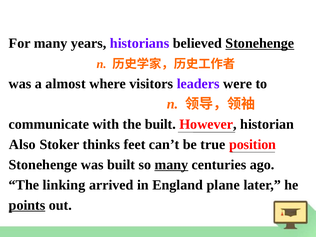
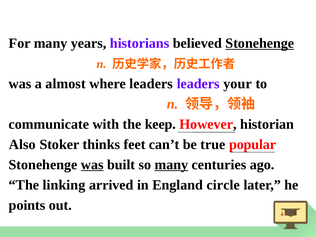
where visitors: visitors -> leaders (151, 84)
were: were -> your (238, 84)
the built: built -> keep (160, 124)
position: position -> popular (253, 144)
was underline: none -> present (92, 165)
plane: plane -> circle (223, 185)
points underline: present -> none (27, 205)
